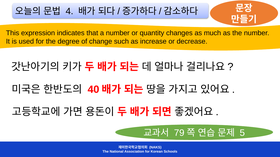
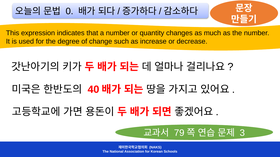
4: 4 -> 0 (69, 11)
5: 5 -> 3 (242, 133)
